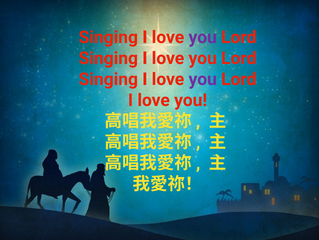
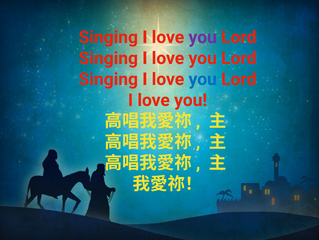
you colour: purple -> blue (203, 79)
